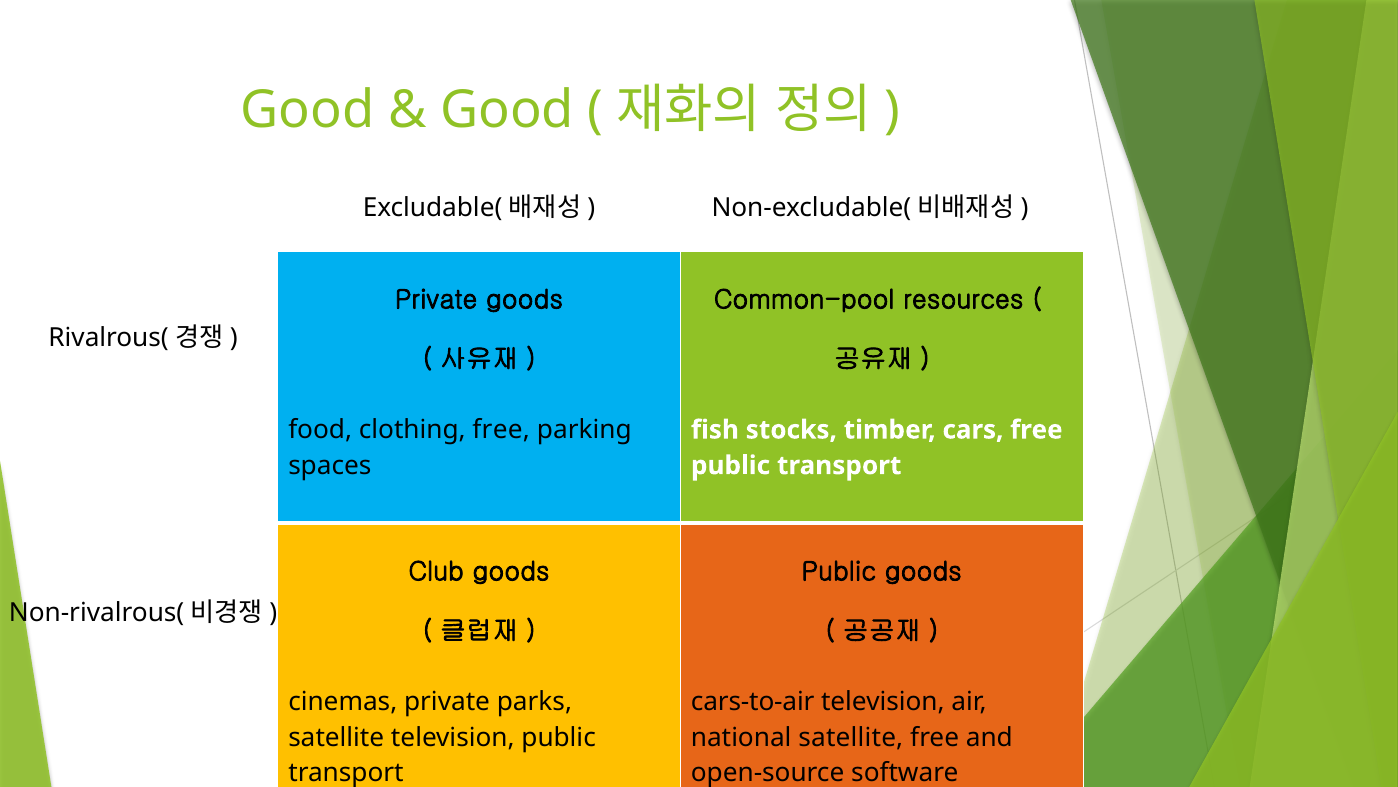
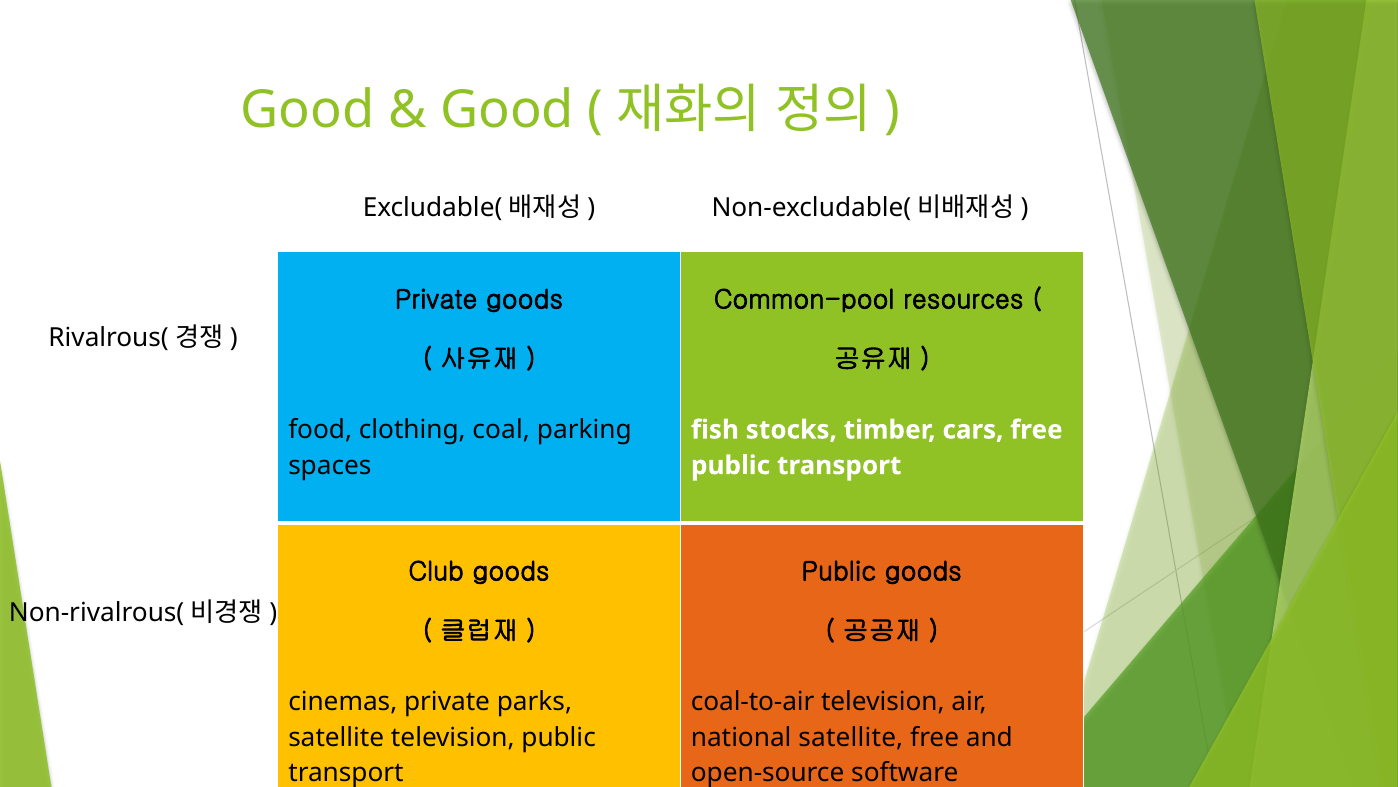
clothing free: free -> coal (501, 430)
cars-to-air: cars-to-air -> coal-to-air (753, 701)
